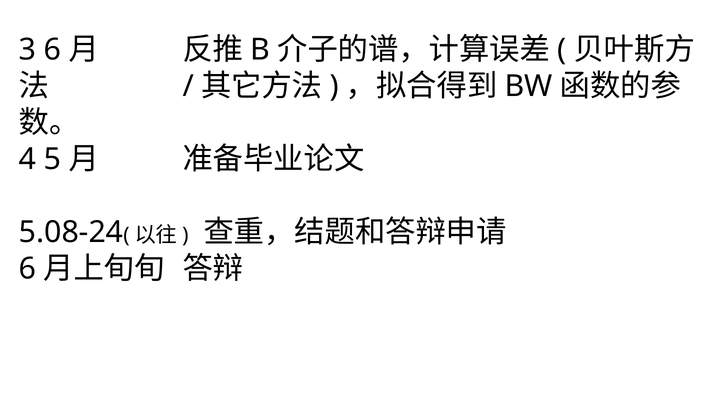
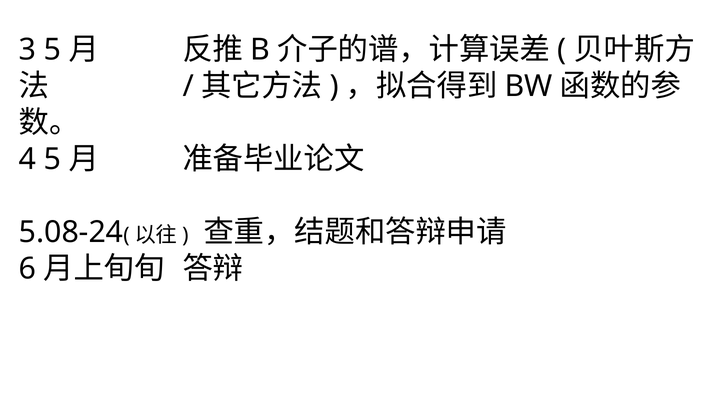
3 6: 6 -> 5 (53, 50)
